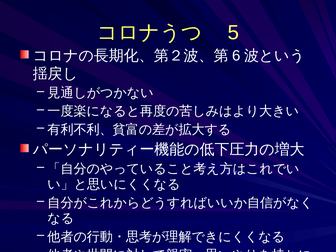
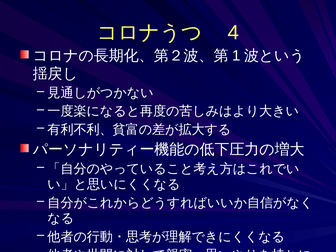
5: 5 -> 4 (233, 33)
6: 6 -> 1 (236, 56)
